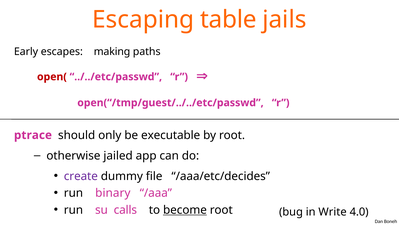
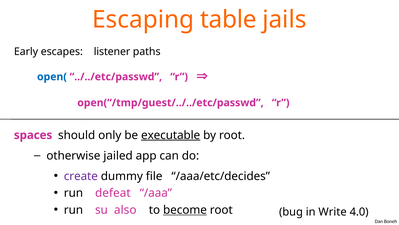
making: making -> listener (112, 51)
open( colour: red -> blue (52, 77)
ptrace: ptrace -> spaces (33, 135)
executable underline: none -> present (171, 135)
binary: binary -> defeat (113, 193)
calls: calls -> also (125, 209)
